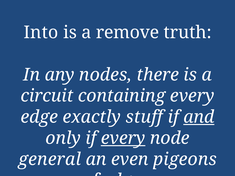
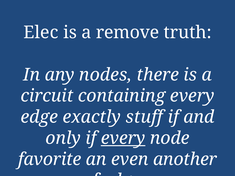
Into: Into -> Elec (41, 33)
and underline: present -> none (199, 117)
general: general -> favorite (50, 159)
pigeons: pigeons -> another (185, 159)
